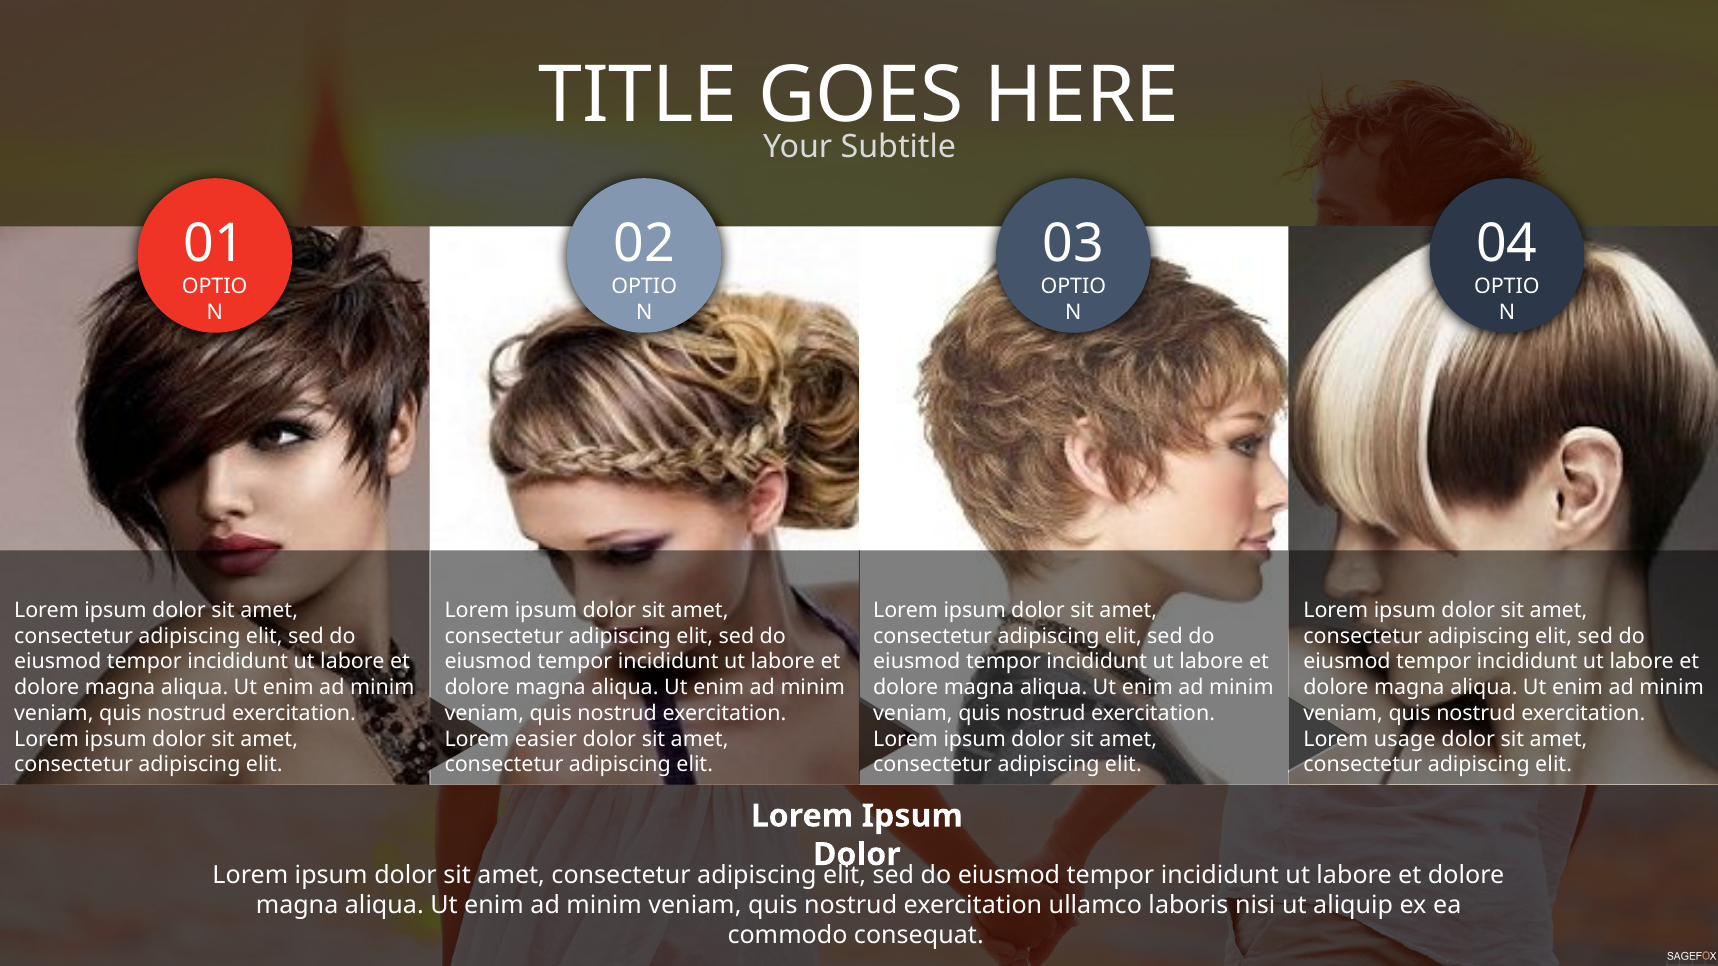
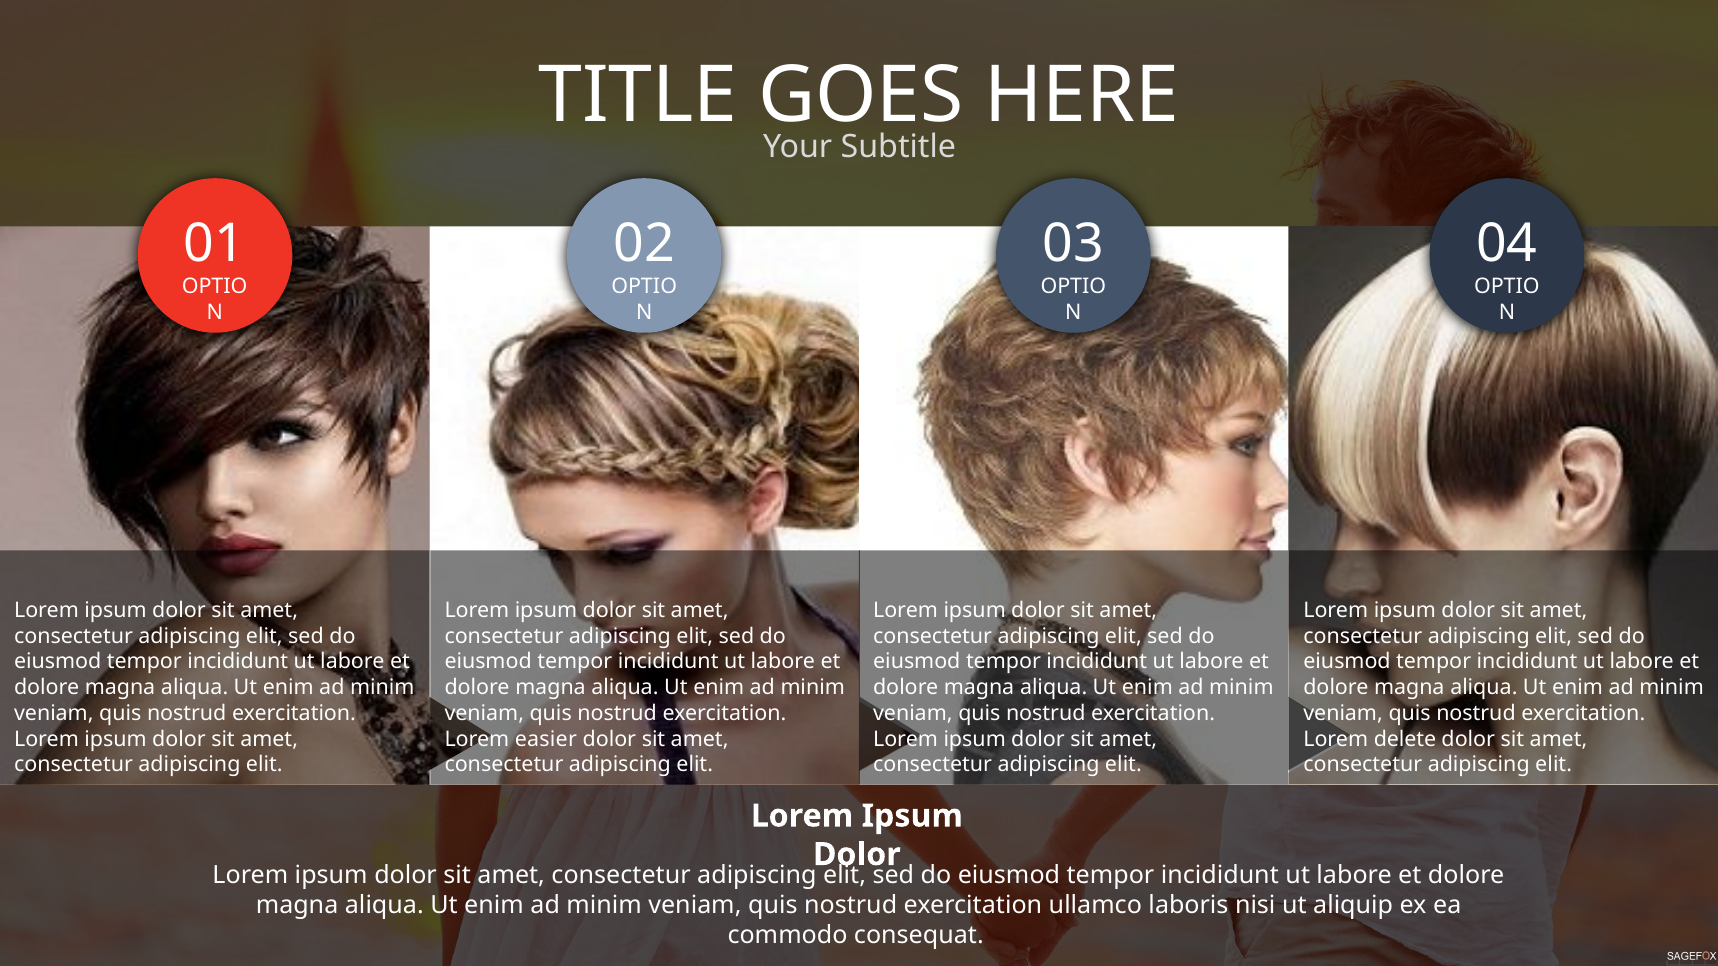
usage: usage -> delete (1405, 739)
